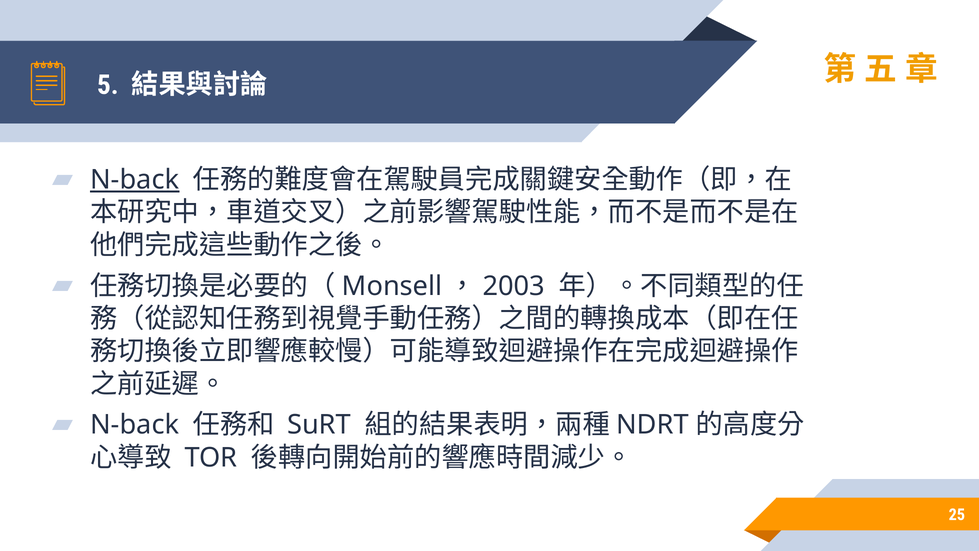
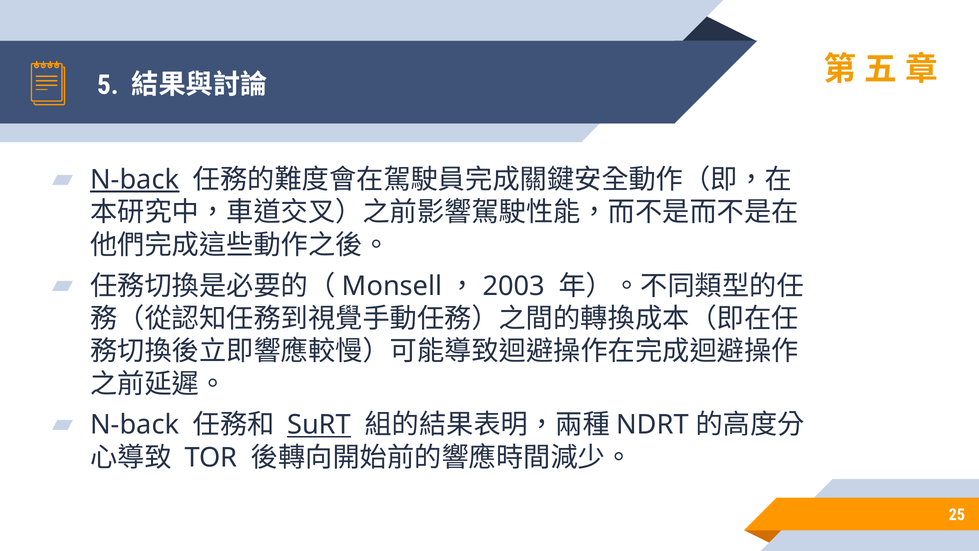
SuRT underline: none -> present (319, 425)
